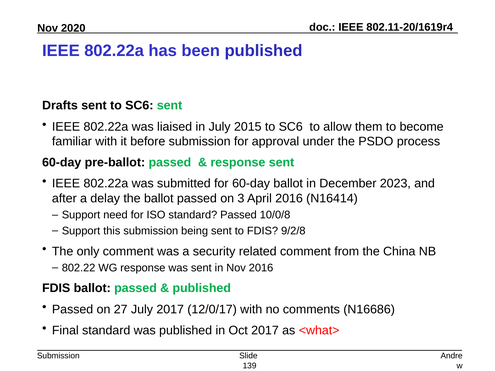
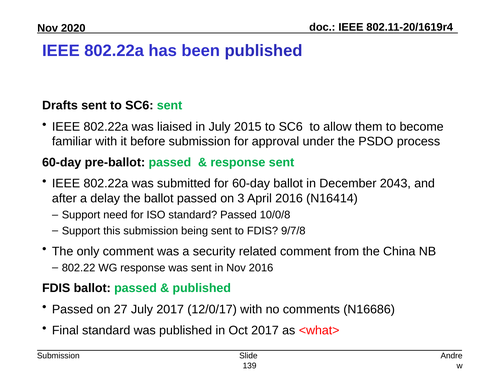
2023: 2023 -> 2043 (395, 184)
9/2/8: 9/2/8 -> 9/7/8 (293, 231)
